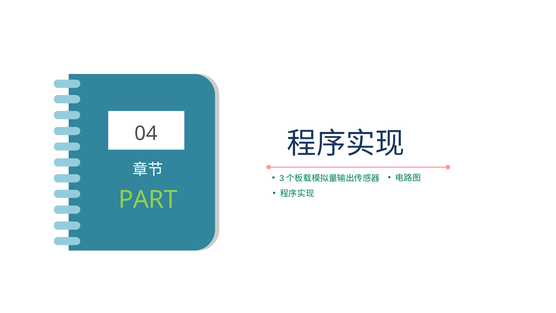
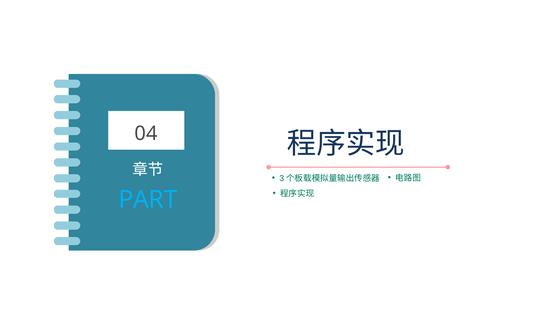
PART colour: light green -> light blue (148, 199)
